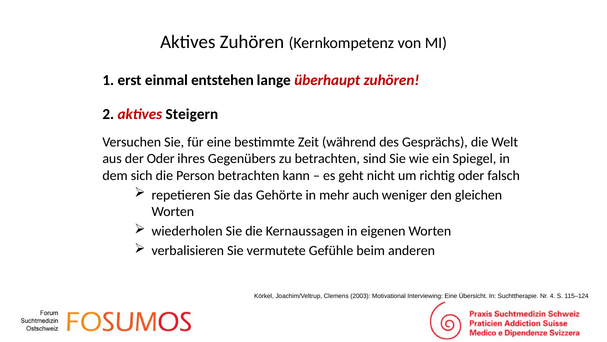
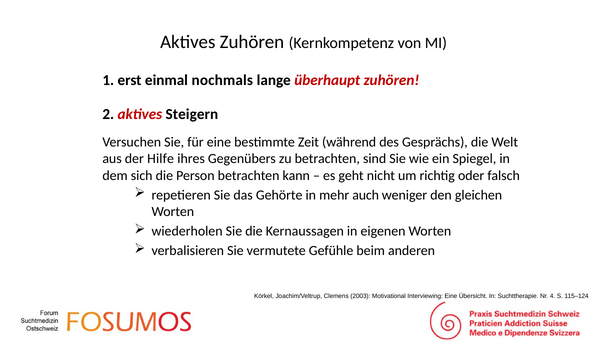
entstehen: entstehen -> nochmals (222, 80)
der Oder: Oder -> Hilfe (161, 159)
